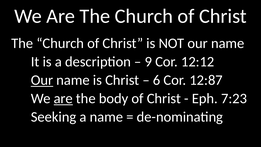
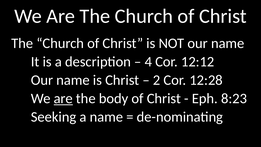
9: 9 -> 4 (148, 62)
Our underline: present -> none (42, 80)
6: 6 -> 2 (157, 80)
12:87: 12:87 -> 12:28 (206, 80)
7:23: 7:23 -> 8:23 (234, 98)
